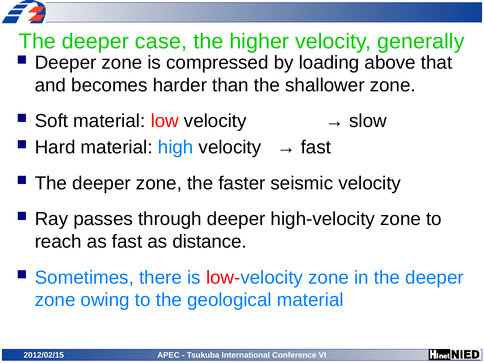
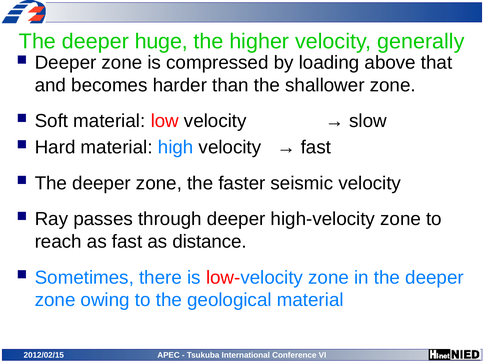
case: case -> huge (161, 41)
